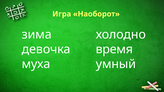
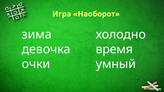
муха: муха -> очки (36, 64)
